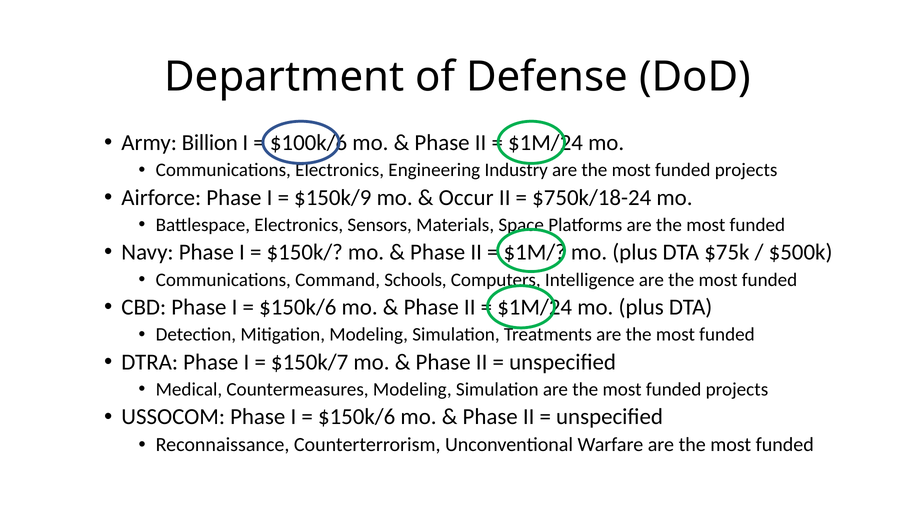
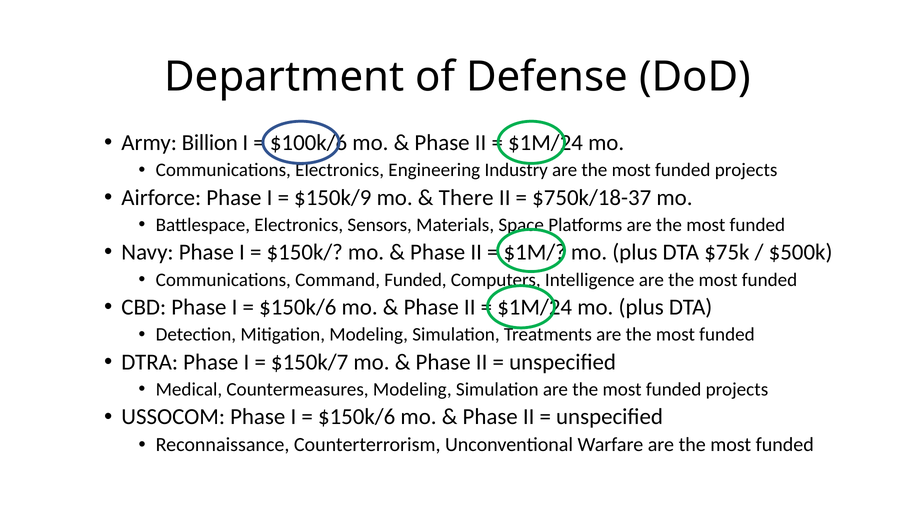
Occur: Occur -> There (466, 198)
$750k/18-24: $750k/18-24 -> $750k/18-37 (592, 198)
Command Schools: Schools -> Funded (415, 280)
